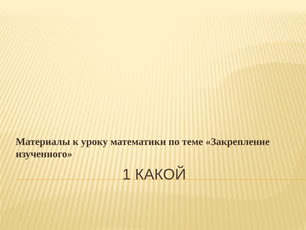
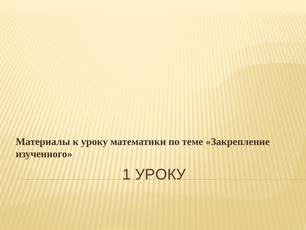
1 КАКОЙ: КАКОЙ -> УРОКУ (161, 174)
